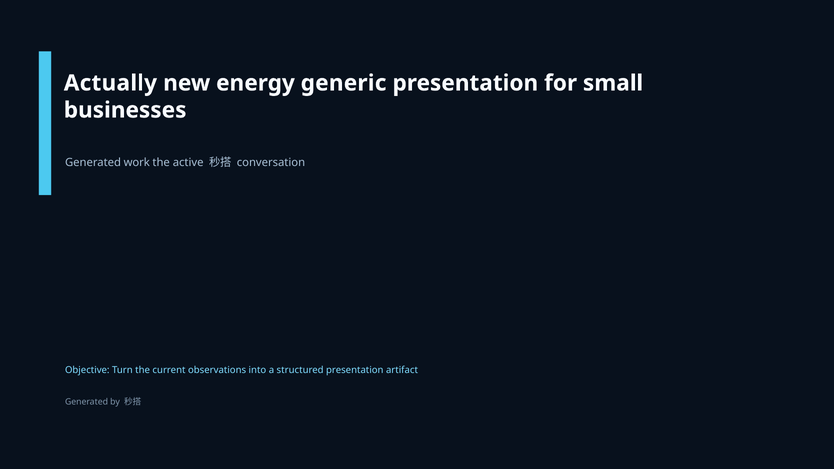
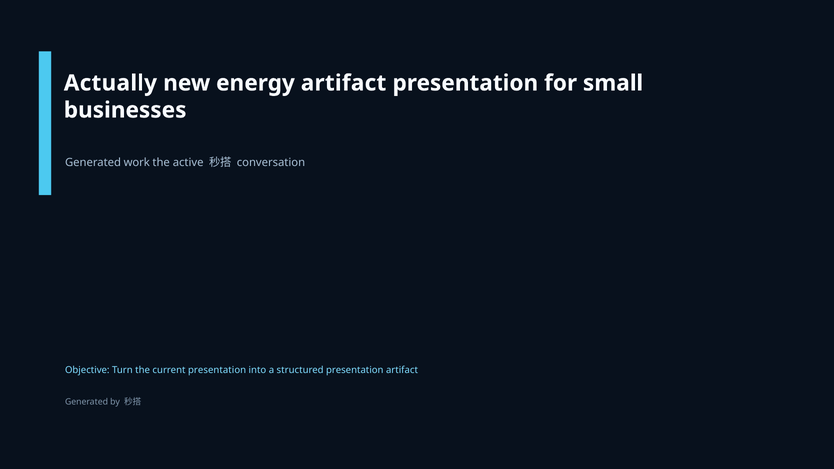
energy generic: generic -> artifact (344, 83)
current observations: observations -> presentation (217, 370)
